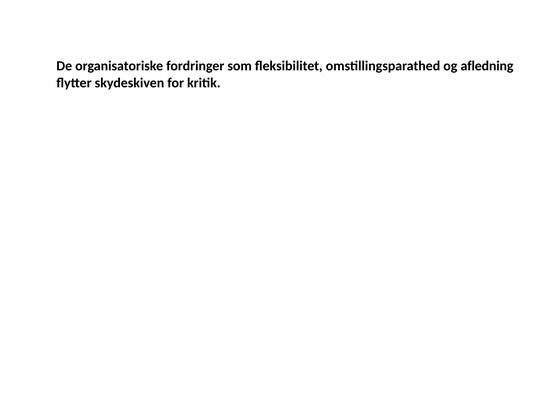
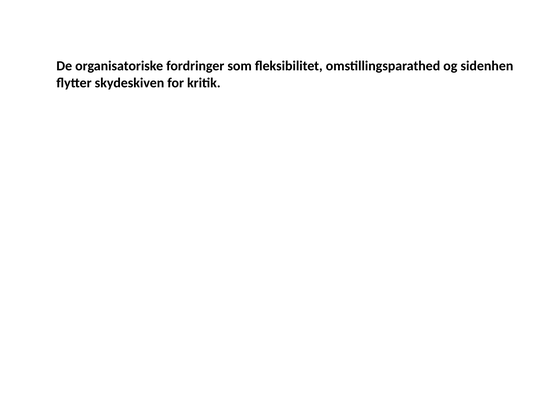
afledning: afledning -> sidenhen (487, 66)
